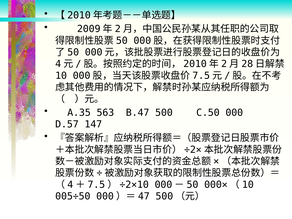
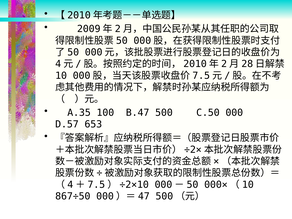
563: 563 -> 100 (105, 113)
147: 147 -> 653 (93, 124)
005÷50: 005÷50 -> 867÷50 (73, 196)
